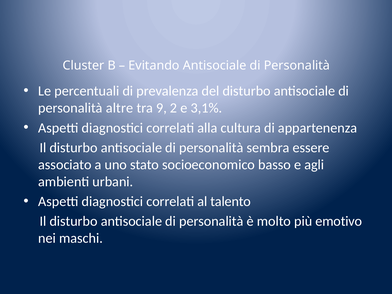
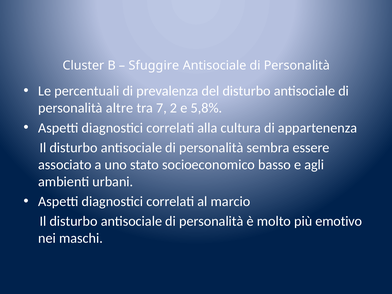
Evitando: Evitando -> Sfuggire (154, 65)
9: 9 -> 7 (161, 108)
3,1%: 3,1% -> 5,8% (206, 108)
talento: talento -> marcio (231, 201)
